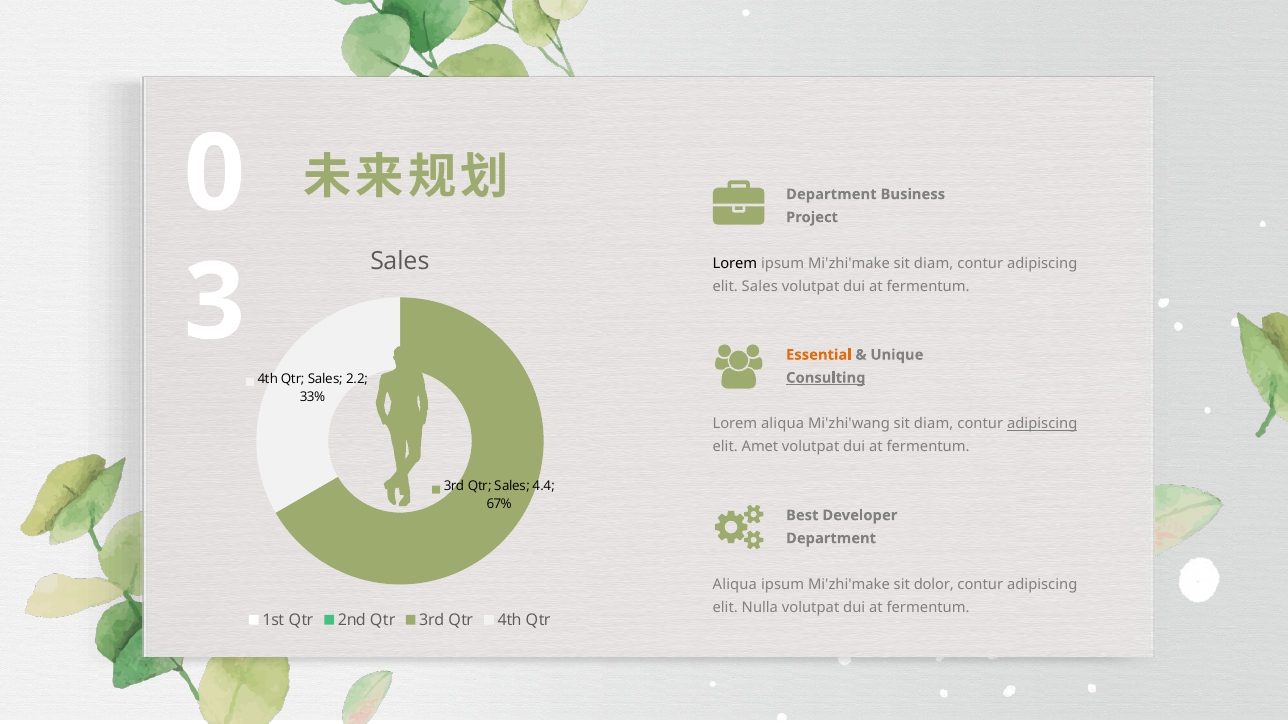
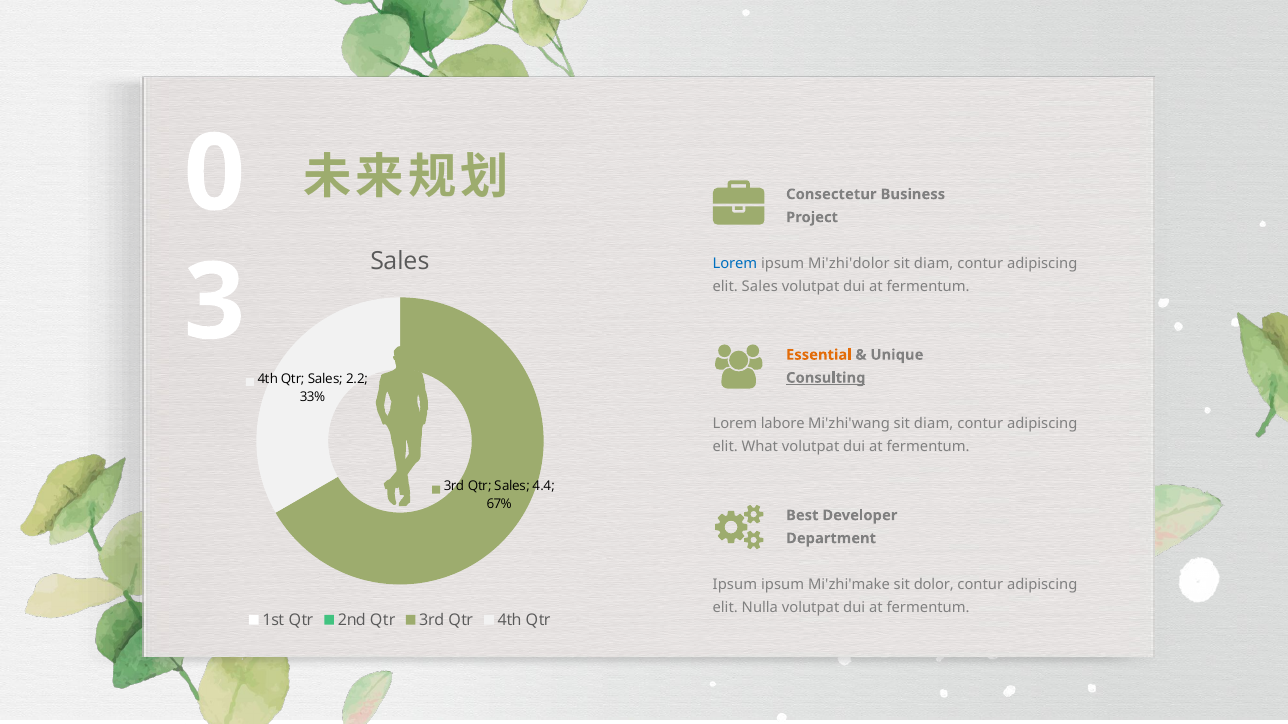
Department: Department -> Consectetur (831, 194)
Lorem colour: black -> blue (735, 264)
Mi'zhi'make: Mi'zhi'make -> Mi'zhi'dolor (849, 264)
Lorem aliqua: aliqua -> labore (783, 424)
adipiscing underline: present -> none (1042, 424)
Amet: Amet -> What (760, 447)
Aliqua: Aliqua -> Ipsum (735, 585)
